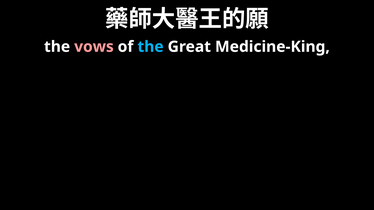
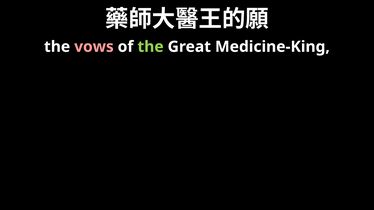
the colour: light blue -> light green (151, 47)
